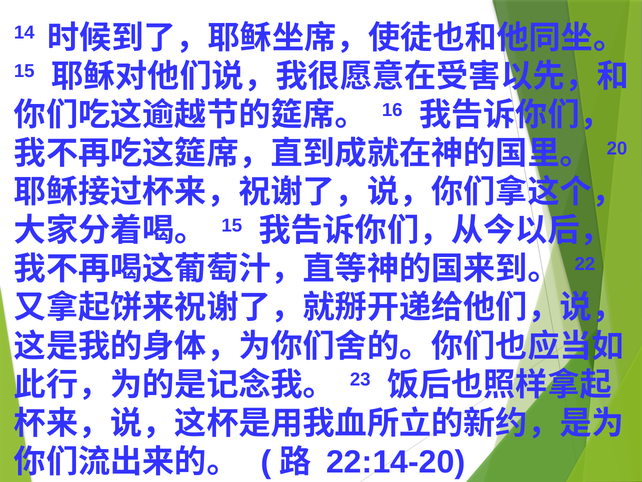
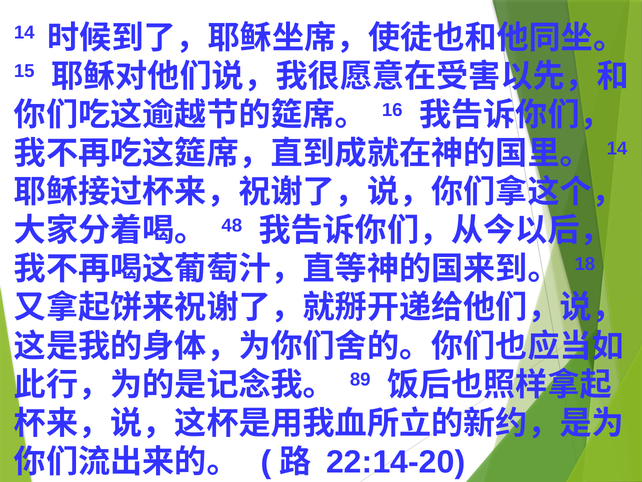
20: 20 -> 14 (617, 148)
15: 15 -> 48 (232, 225)
22: 22 -> 18 (585, 264)
23: 23 -> 89 (360, 379)
